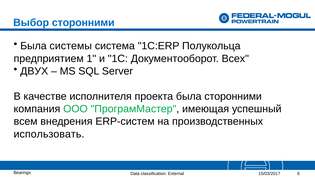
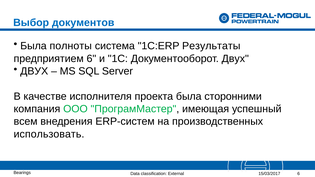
Выбор сторонними: сторонними -> документов (83, 23)
системы: системы -> полноты (71, 46)
Полукольца: Полукольца -> Результаты (211, 46)
предприятием 1: 1 -> 6 (91, 59)
Документооборот Всех: Всех -> Двух (235, 59)
